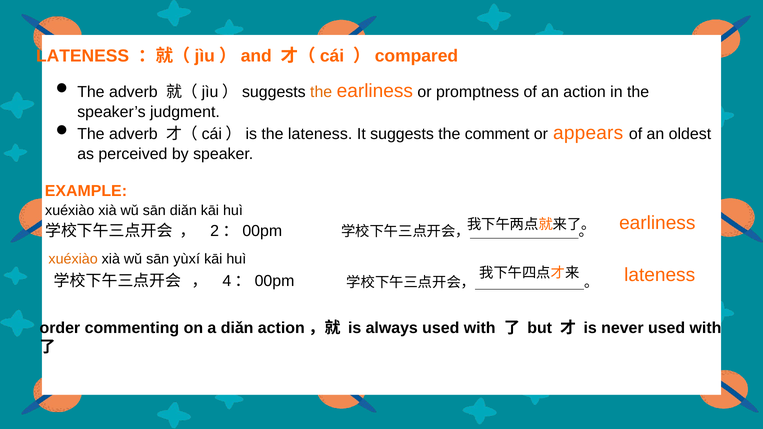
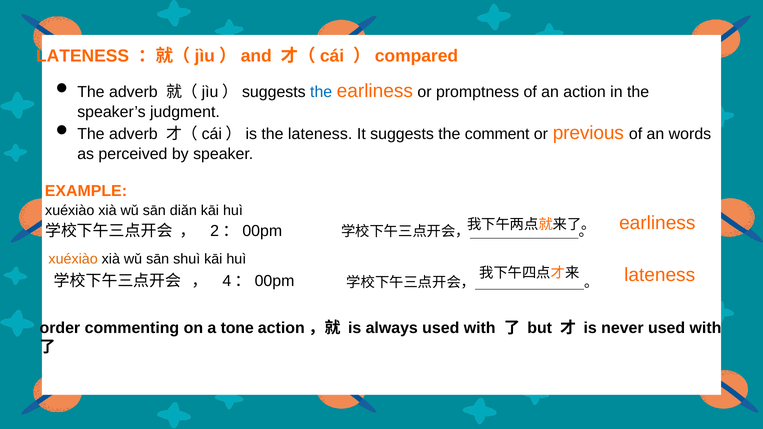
the colour: orange -> blue (321, 92)
appears: appears -> previous (588, 133)
oldest: oldest -> words (690, 134)
yùxí: yùxí -> shuì (187, 259)
a diǎn: diǎn -> tone (237, 328)
